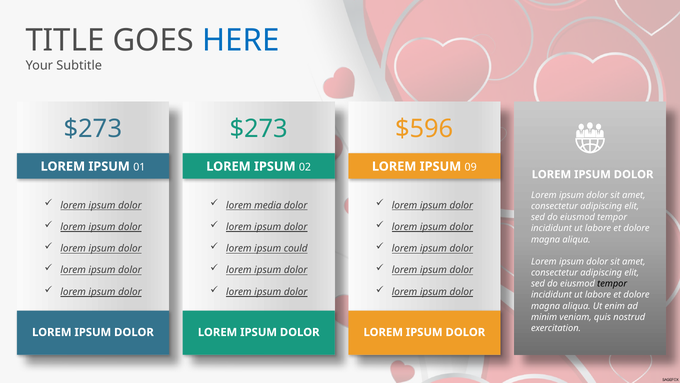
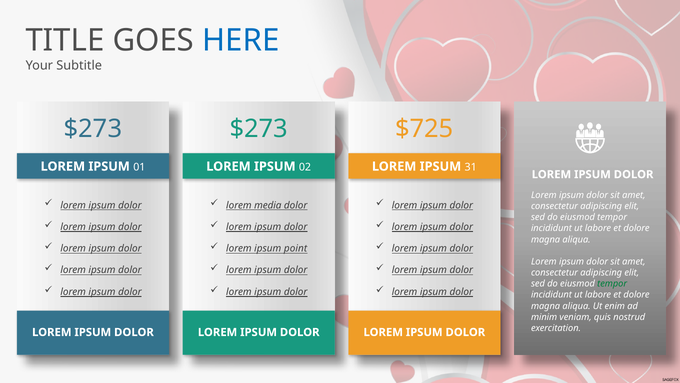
$596: $596 -> $725 (424, 129)
09: 09 -> 31 (471, 167)
could: could -> point (296, 248)
tempor colour: black -> green (612, 283)
